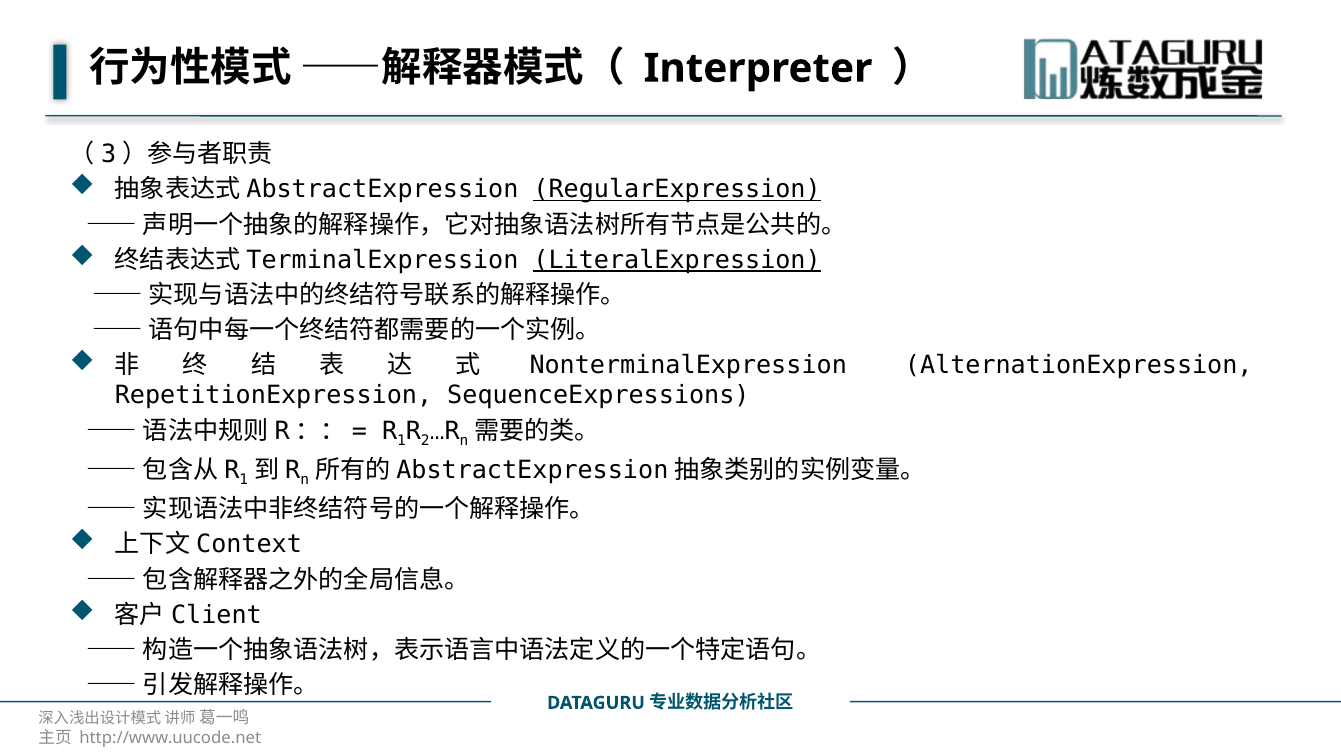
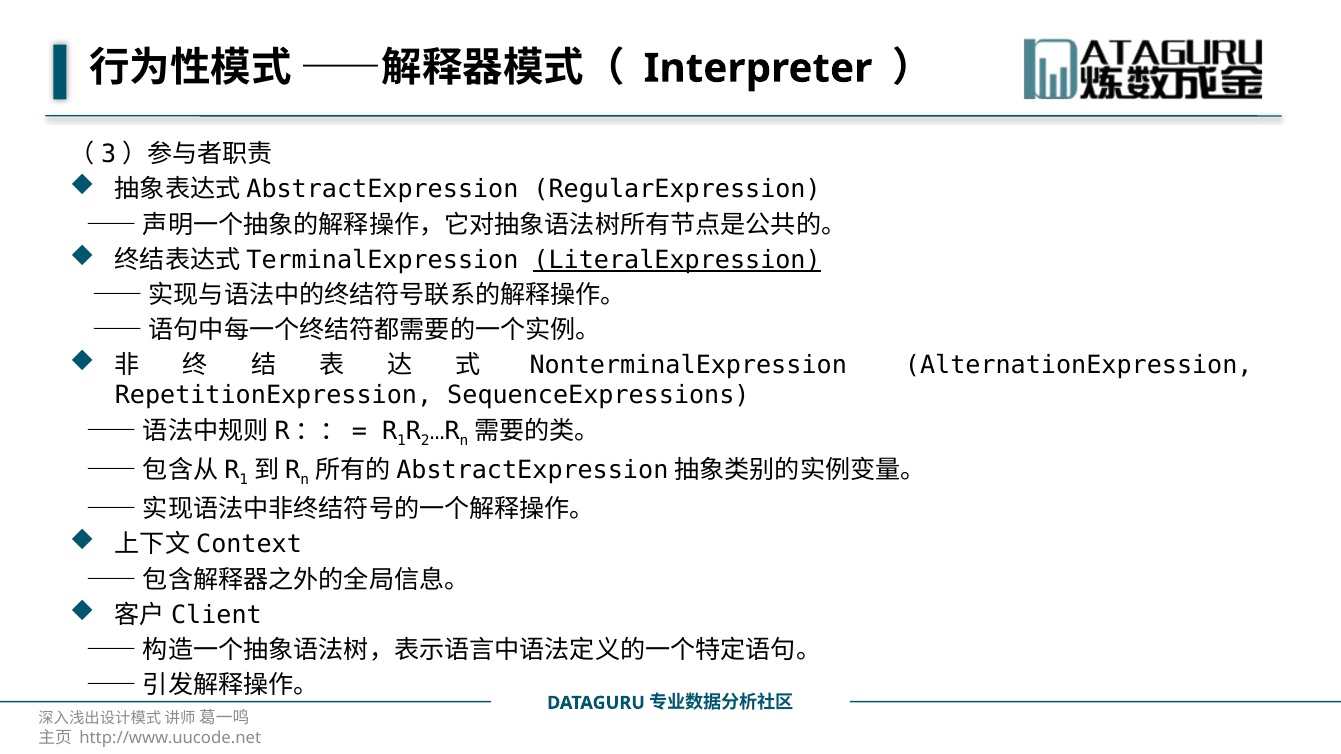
RegularExpression underline: present -> none (677, 190)
